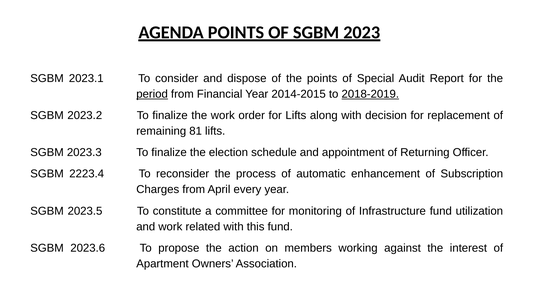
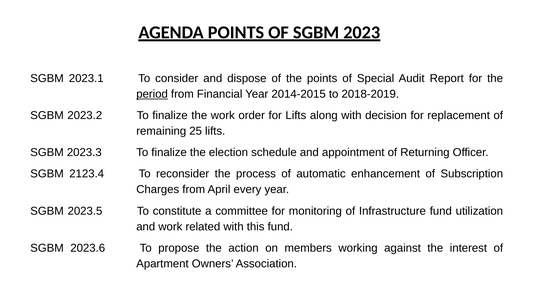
2018-2019 underline: present -> none (370, 94)
81: 81 -> 25 (196, 131)
2223.4: 2223.4 -> 2123.4 (87, 174)
